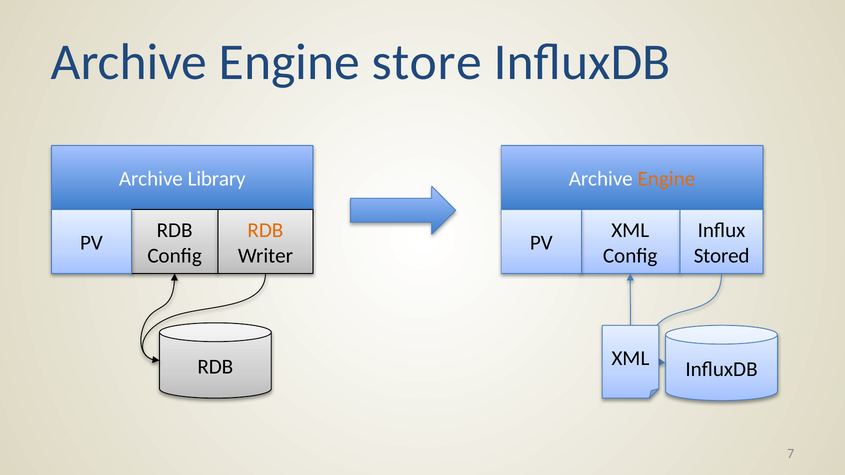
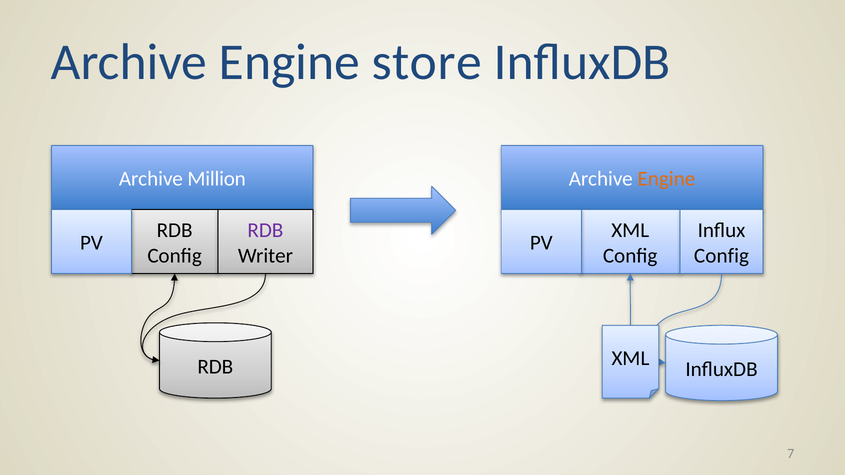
Library: Library -> Million (217, 179)
RDB colour: orange -> purple (265, 230)
Stored: Stored -> Config (722, 256)
